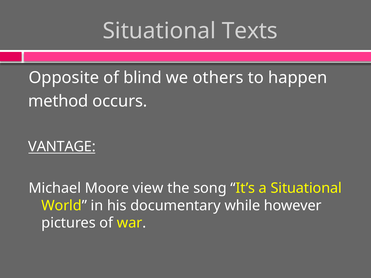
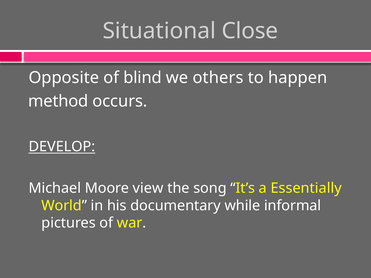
Texts: Texts -> Close (250, 31)
VANTAGE: VANTAGE -> DEVELOP (62, 147)
a Situational: Situational -> Essentially (306, 188)
however: however -> informal (293, 206)
